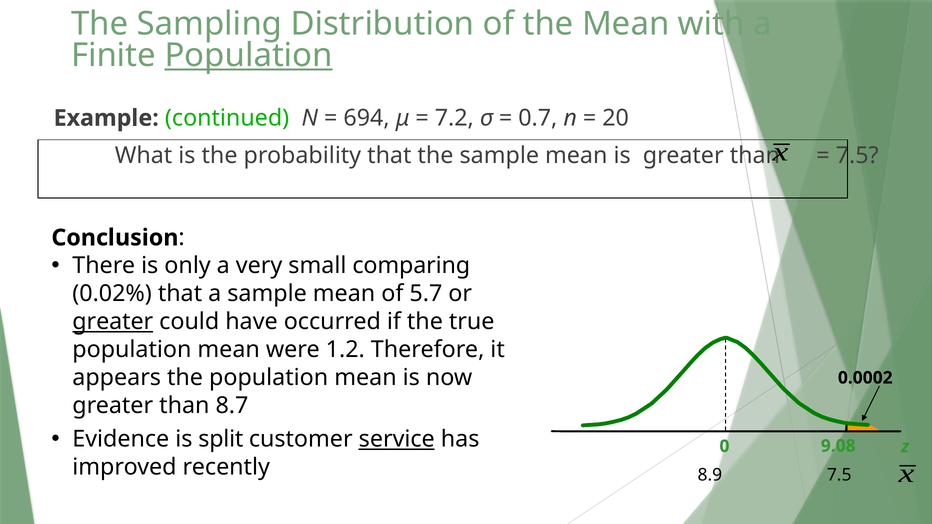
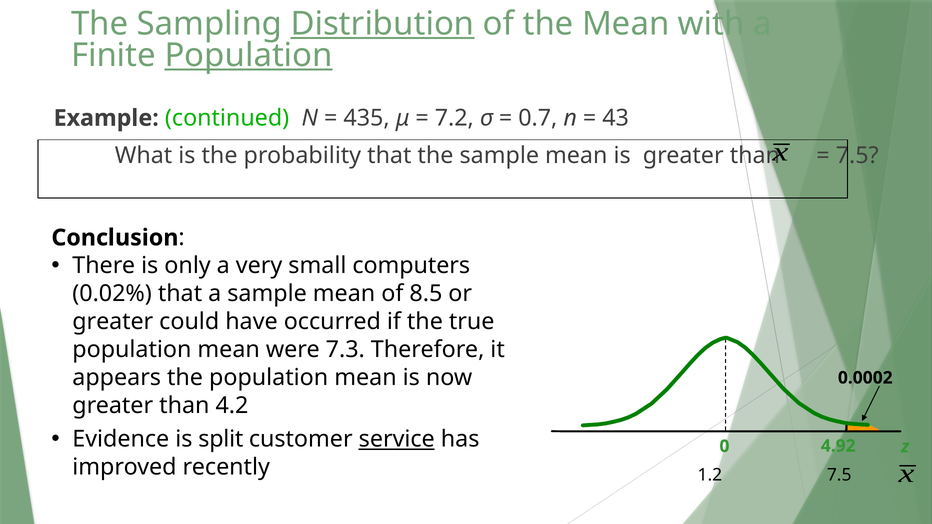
Distribution underline: none -> present (383, 24)
694: 694 -> 435 (367, 118)
20: 20 -> 43 (616, 118)
comparing: comparing -> computers (411, 266)
5.7: 5.7 -> 8.5 (426, 294)
greater underline: present -> none (113, 322)
1.2: 1.2 -> 7.3 (345, 350)
8.7: 8.7 -> 4.2 (232, 406)
9.08: 9.08 -> 4.92 (838, 446)
8.9: 8.9 -> 1.2 (710, 475)
